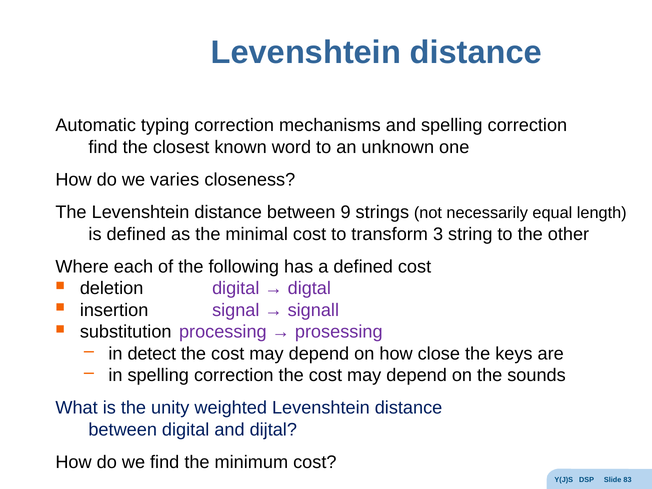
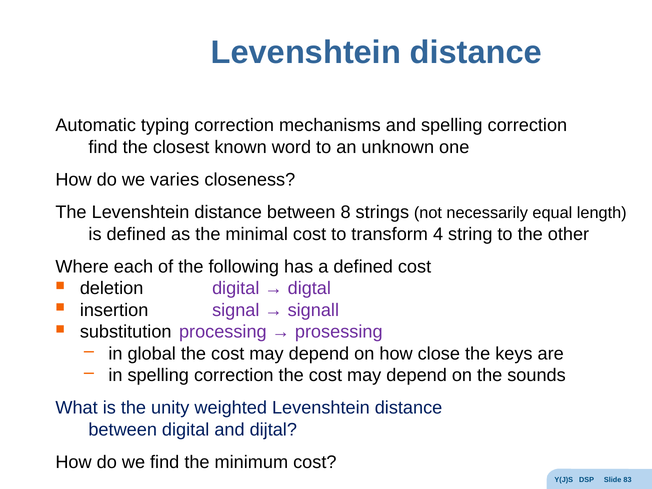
9: 9 -> 8 (346, 212)
3: 3 -> 4 (438, 234)
detect: detect -> global (152, 354)
